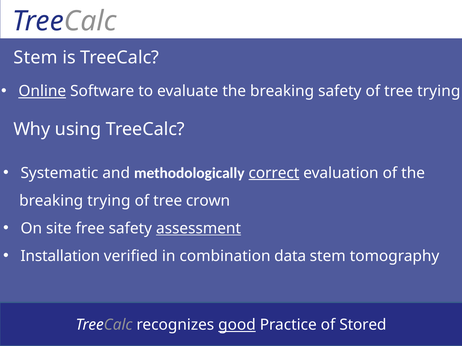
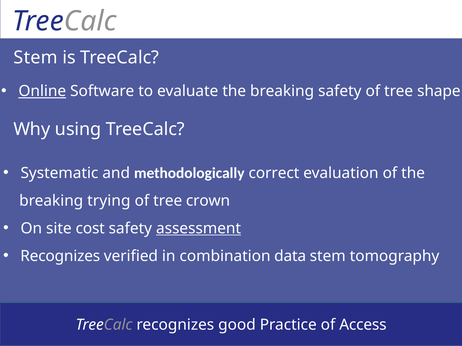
tree trying: trying -> shape (439, 91)
correct underline: present -> none (274, 173)
free: free -> cost (90, 229)
Installation: Installation -> Recognizes (60, 256)
good underline: present -> none (237, 325)
Stored: Stored -> Access (363, 325)
